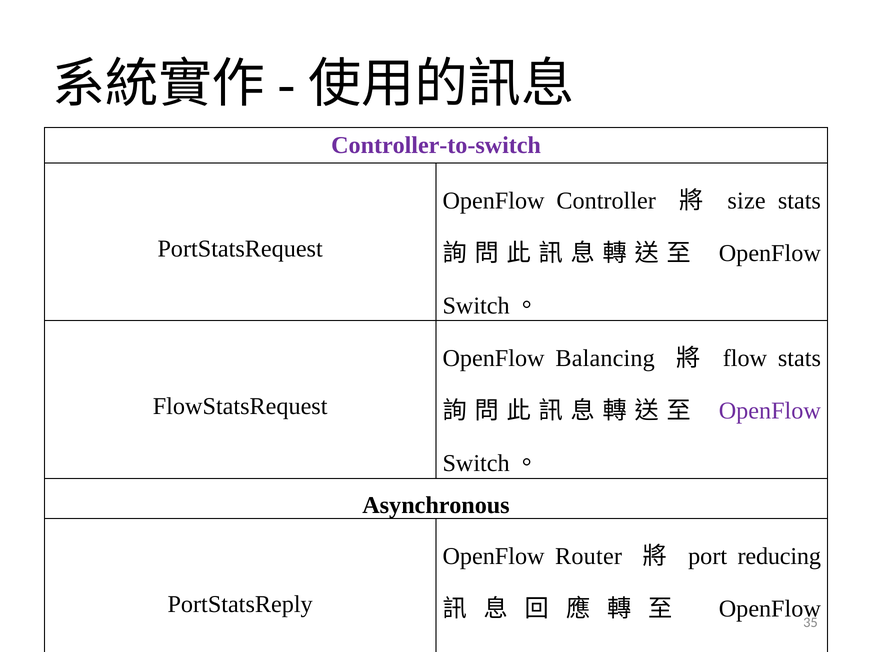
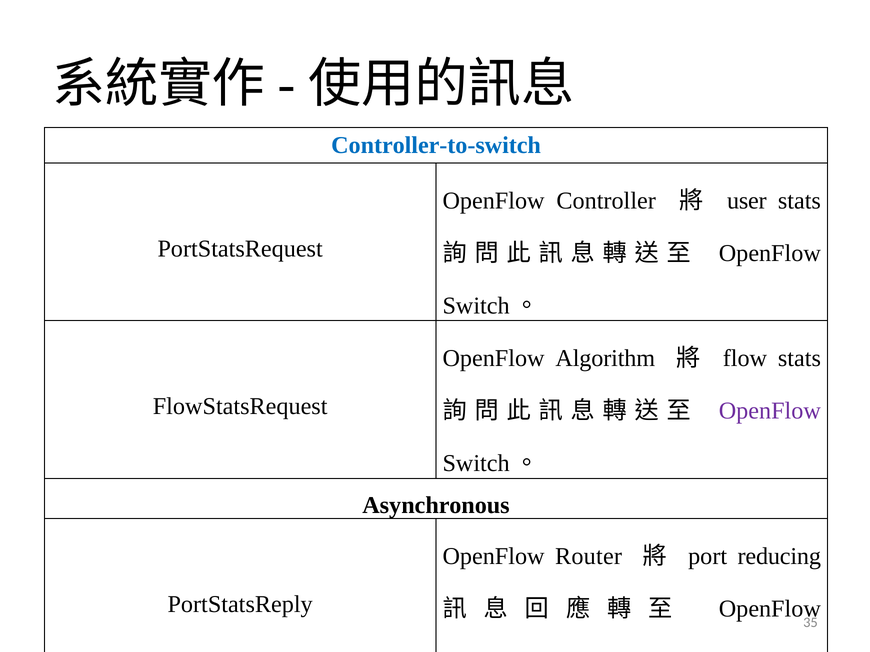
Controller-to-switch colour: purple -> blue (436, 146)
size: size -> user (747, 201)
Balancing: Balancing -> Algorithm (605, 359)
